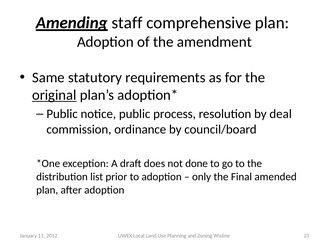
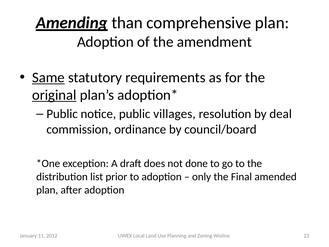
staff: staff -> than (127, 23)
Same underline: none -> present (48, 77)
process: process -> villages (174, 114)
